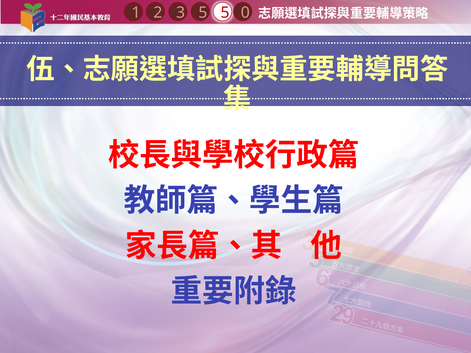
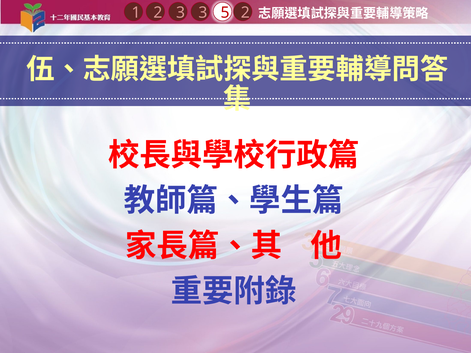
2 5: 5 -> 3 (203, 13)
3 0: 0 -> 2 (245, 13)
